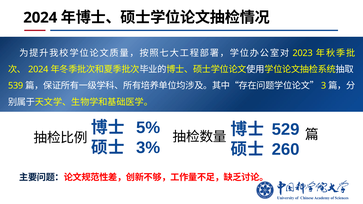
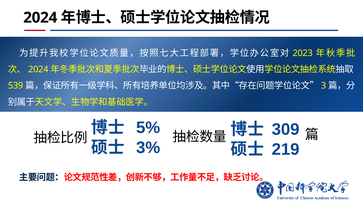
529: 529 -> 309 (286, 129)
260: 260 -> 219 (286, 149)
